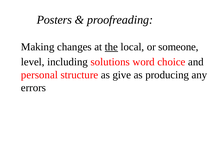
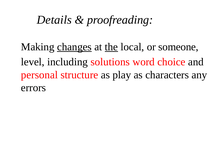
Posters: Posters -> Details (54, 20)
changes underline: none -> present (74, 47)
give: give -> play (122, 75)
producing: producing -> characters (167, 75)
